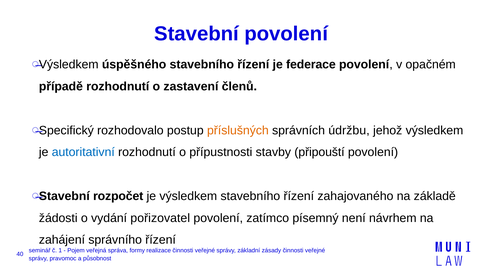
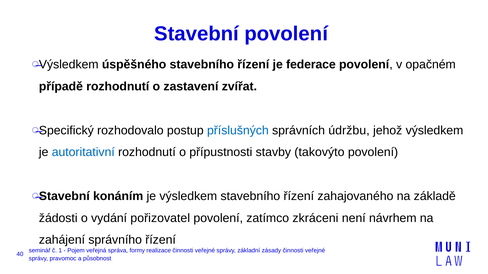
členů: členů -> zvířat (239, 87)
příslušných colour: orange -> blue (238, 131)
připouští: připouští -> takovýto (319, 153)
rozpočet: rozpočet -> konáním (118, 196)
písemný: písemný -> zkráceni (315, 218)
